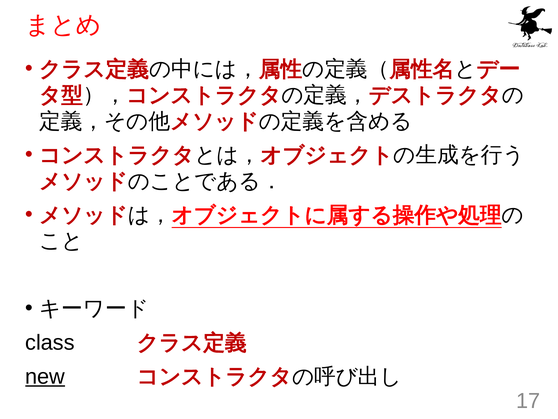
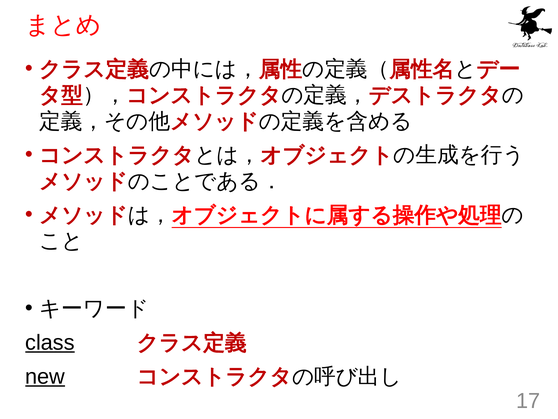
class underline: none -> present (50, 342)
